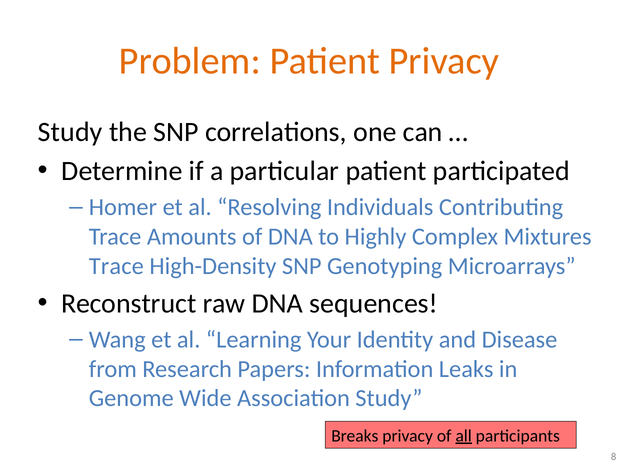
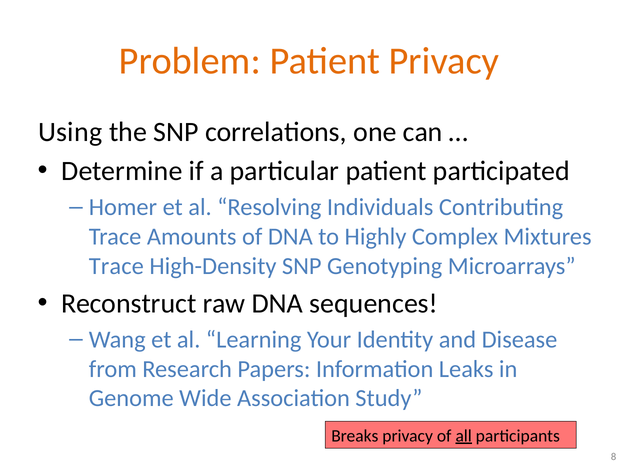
Study: Study -> Using (70, 132)
